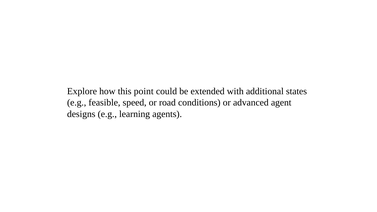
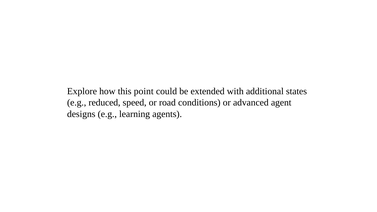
feasible: feasible -> reduced (104, 103)
